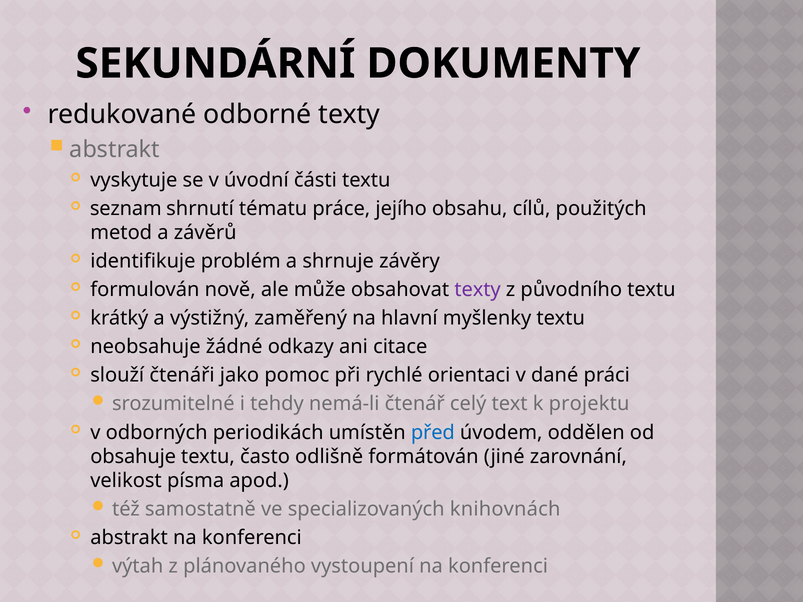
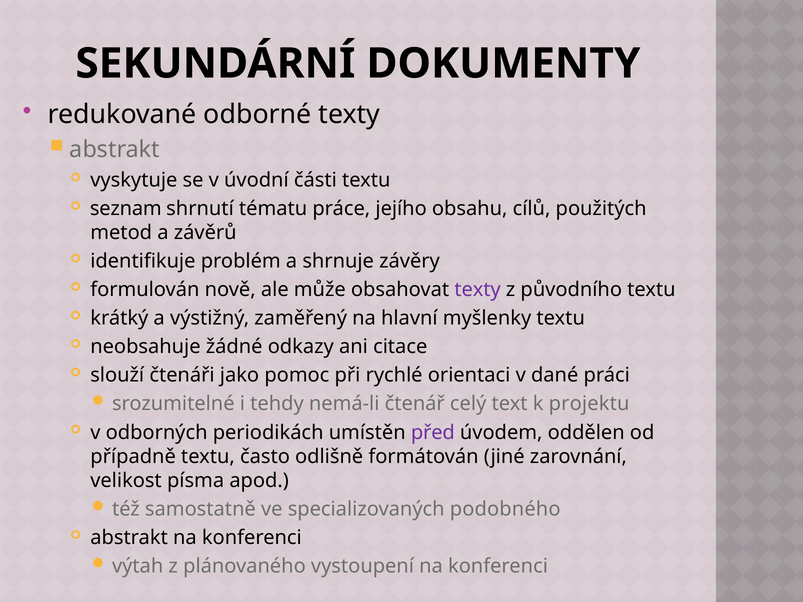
před colour: blue -> purple (433, 433)
obsahuje: obsahuje -> případně (133, 457)
knihovnách: knihovnách -> podobného (505, 509)
